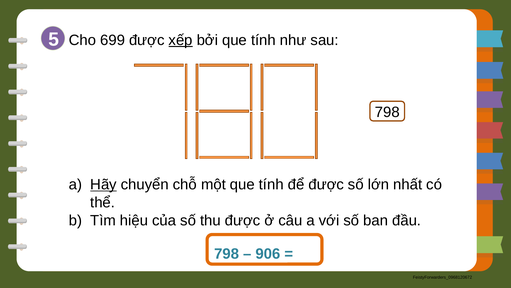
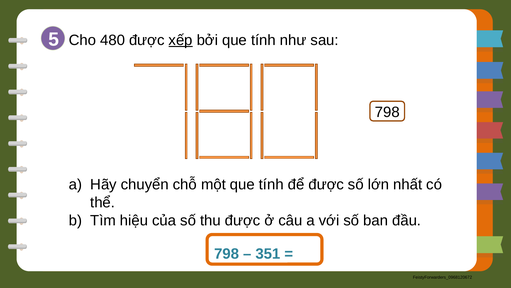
699: 699 -> 480 (113, 40)
Hãy underline: present -> none (104, 184)
906: 906 -> 351 (268, 253)
